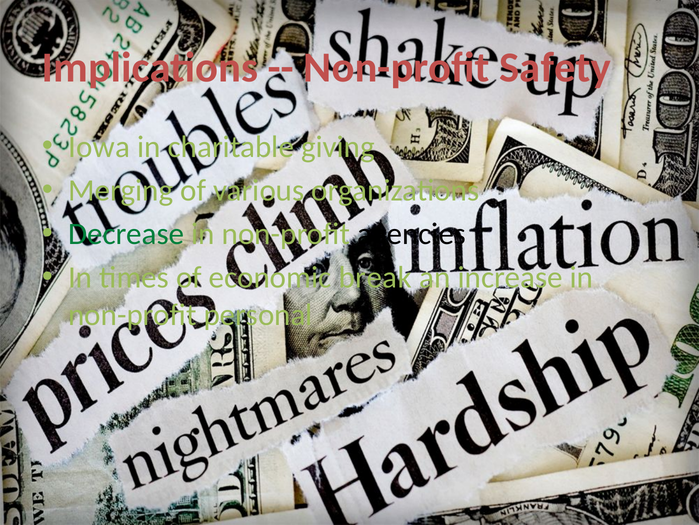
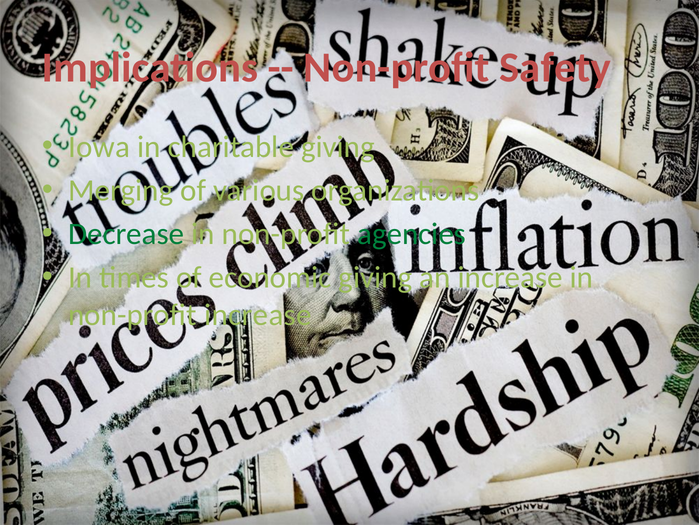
agencies colour: black -> green (412, 234)
economic break: break -> giving (375, 277)
non-profit personal: personal -> increase (258, 314)
